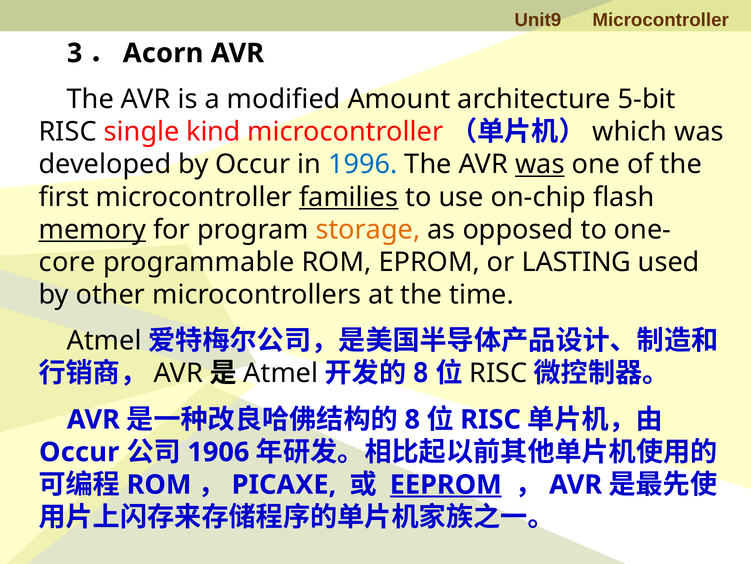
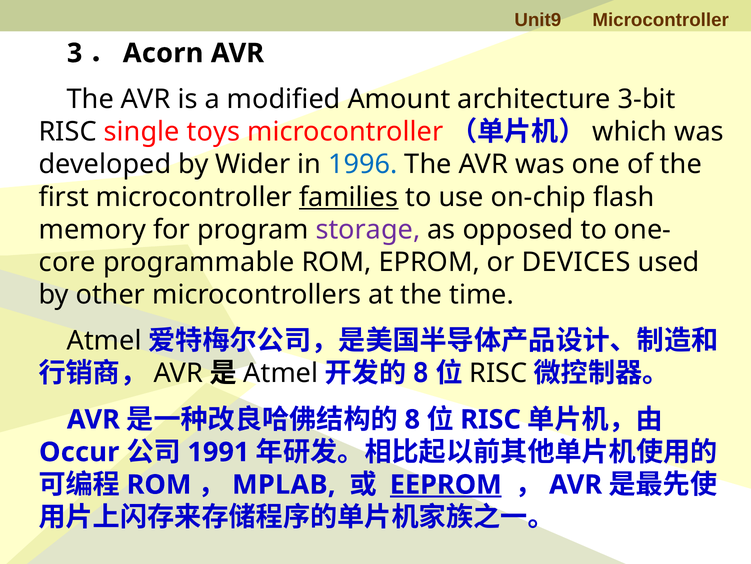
5-bit: 5-bit -> 3-bit (647, 99)
kind: kind -> toys (213, 132)
by Occur: Occur -> Wider (253, 164)
was underline: present -> none (540, 164)
memory underline: present -> none (92, 229)
storage colour: orange -> purple (368, 229)
LASTING: LASTING -> DEVICES (576, 262)
1906: 1906 -> 1991 (218, 452)
PICAXE: PICAXE -> MPLAB (284, 484)
